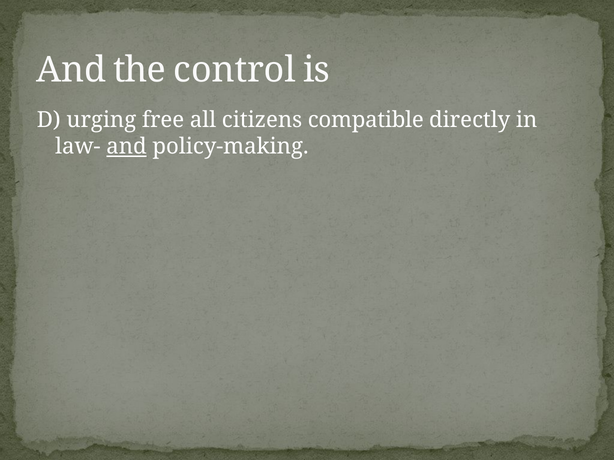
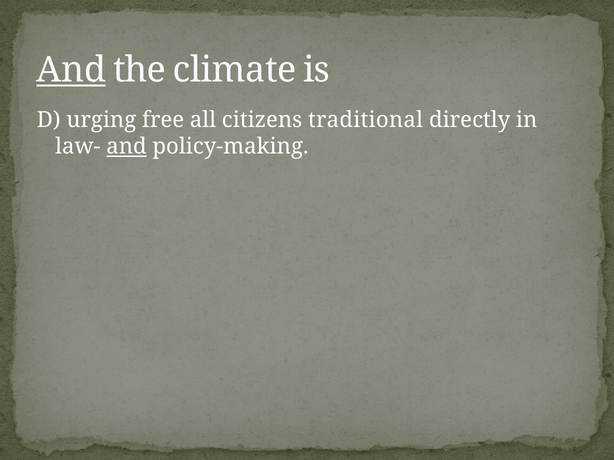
And underline: none -> present (71, 70)
control: control -> climate (235, 70)
compatible: compatible -> traditional (366, 120)
